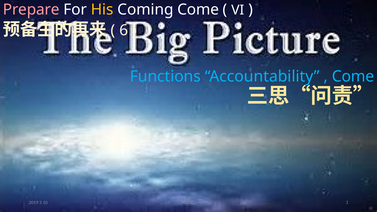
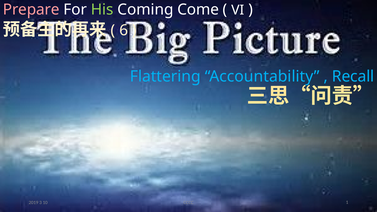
His colour: yellow -> light green (102, 10)
Functions: Functions -> Flattering (165, 76)
Come: Come -> Recall (353, 76)
